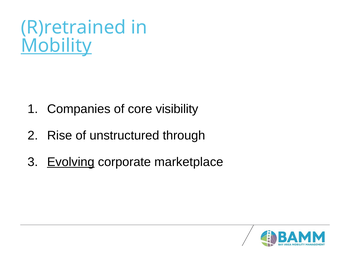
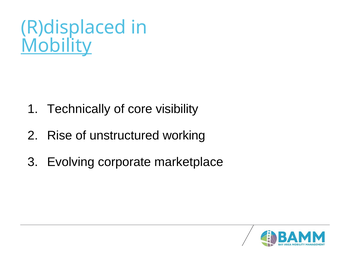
R)retrained: R)retrained -> R)displaced (73, 27)
Companies: Companies -> Technically (79, 109)
through: through -> working (184, 136)
Evolving underline: present -> none (71, 162)
